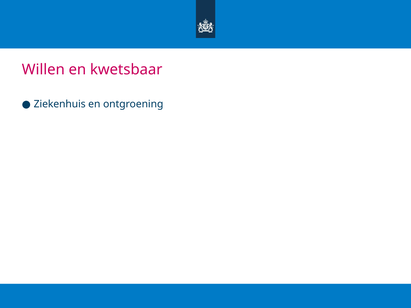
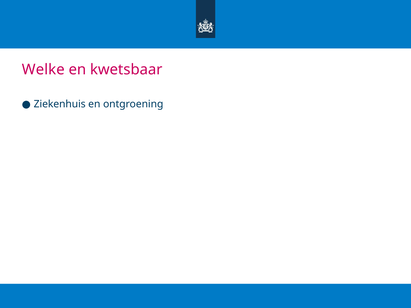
Willen: Willen -> Welke (43, 70)
